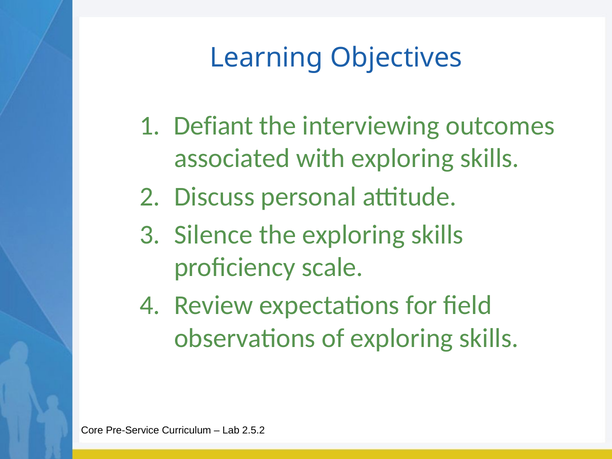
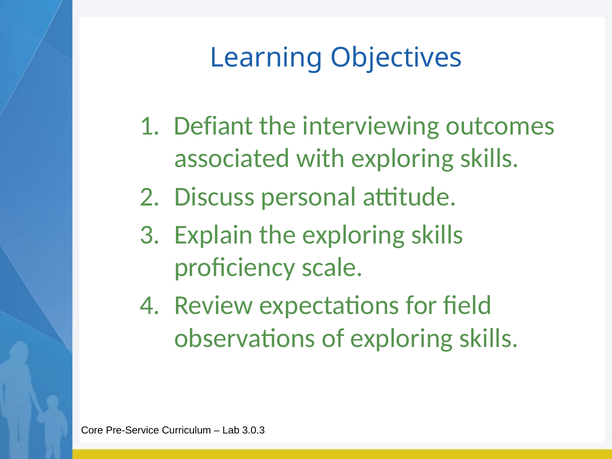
Silence: Silence -> Explain (214, 235)
2.5.2: 2.5.2 -> 3.0.3 (254, 430)
